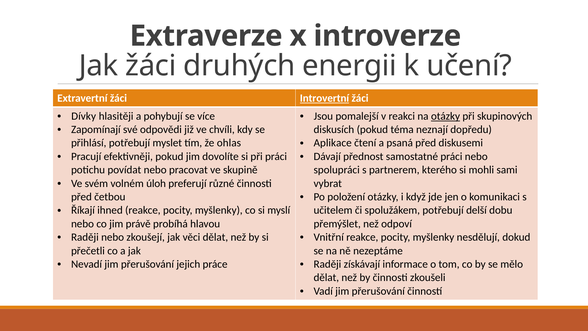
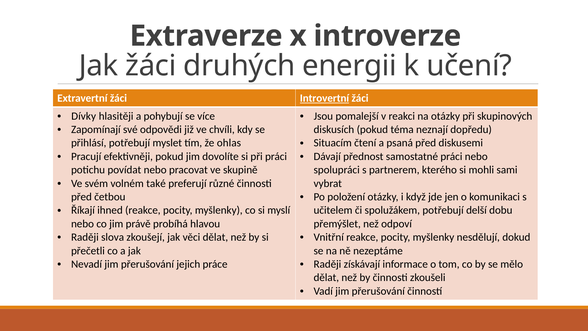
otázky underline: present -> none (446, 116)
Aplikace: Aplikace -> Situacím (333, 143)
úloh: úloh -> také (156, 183)
Raději nebo: nebo -> slova (113, 237)
